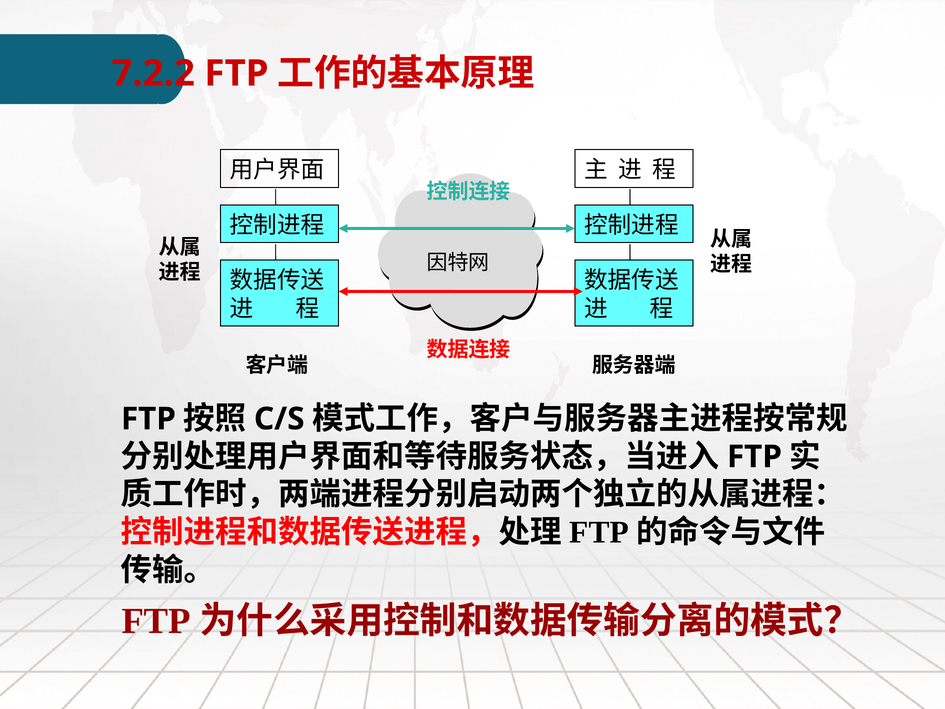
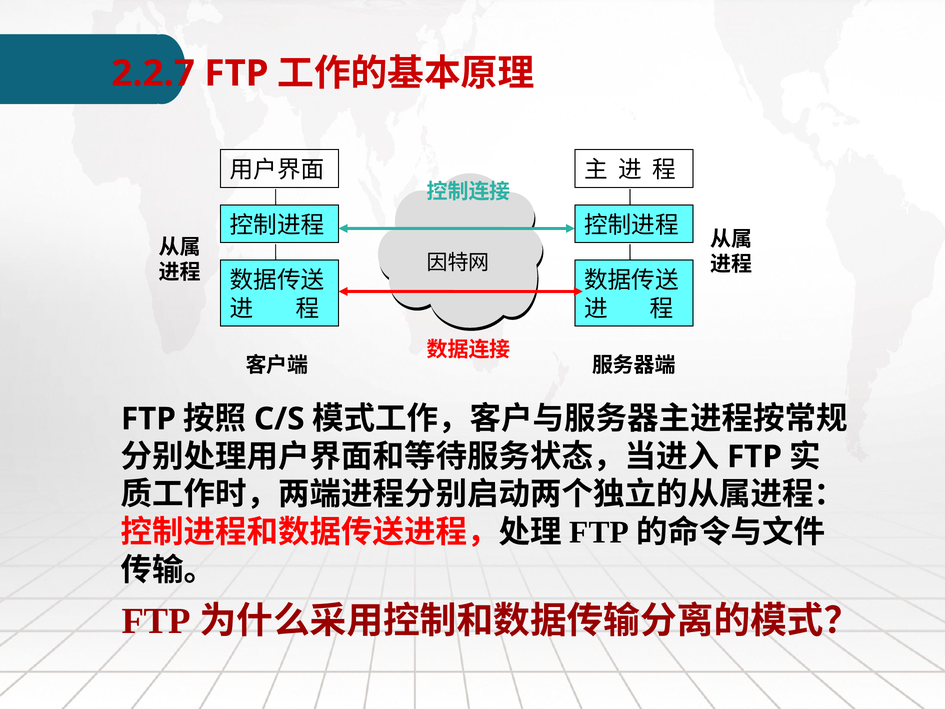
7.2.2: 7.2.2 -> 2.2.7 (153, 73)
